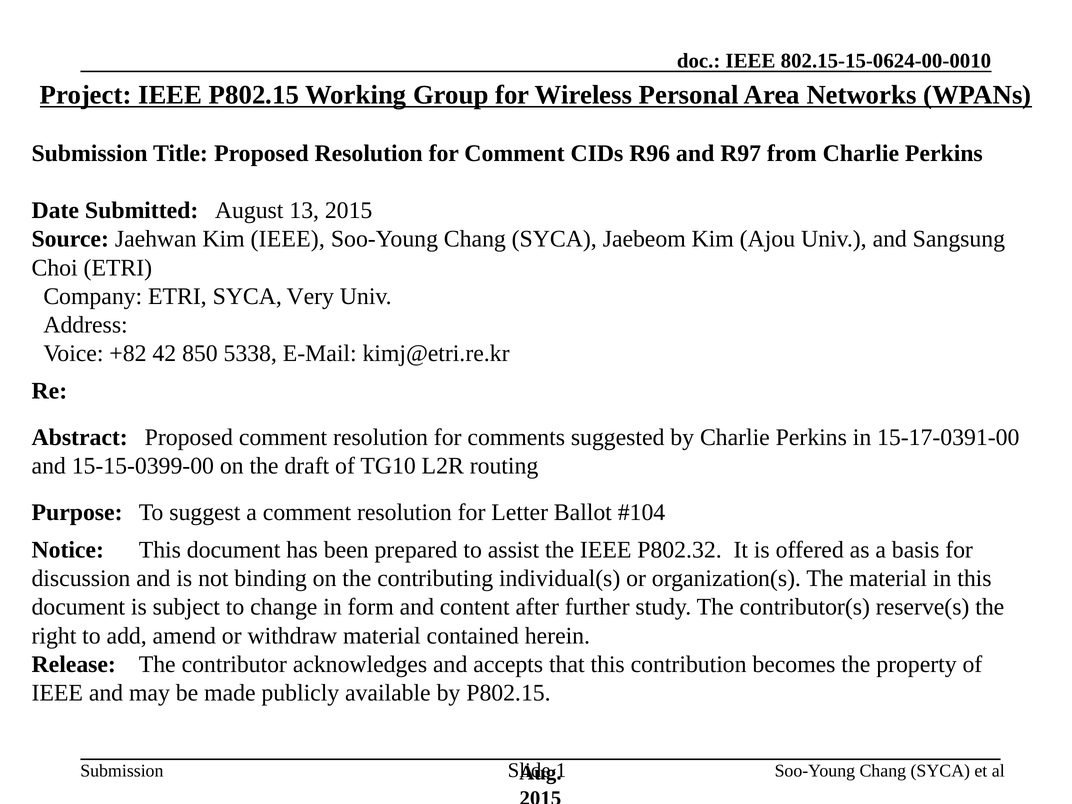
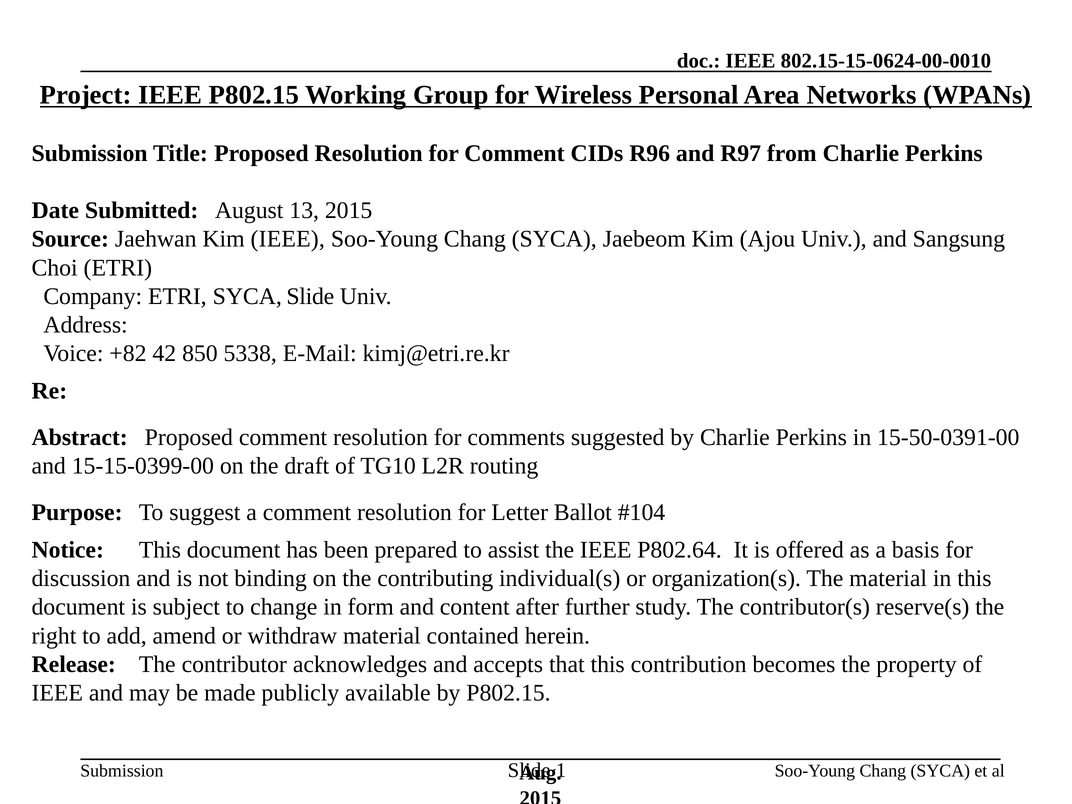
SYCA Very: Very -> Slide (310, 296)
15-17-0391-00: 15-17-0391-00 -> 15-50-0391-00 (948, 437)
P802.32: P802.32 -> P802.64 (680, 550)
